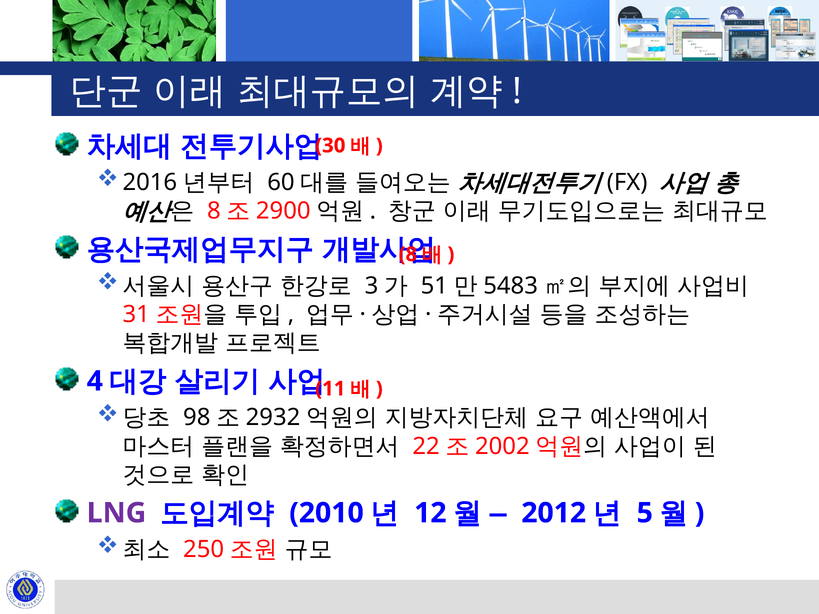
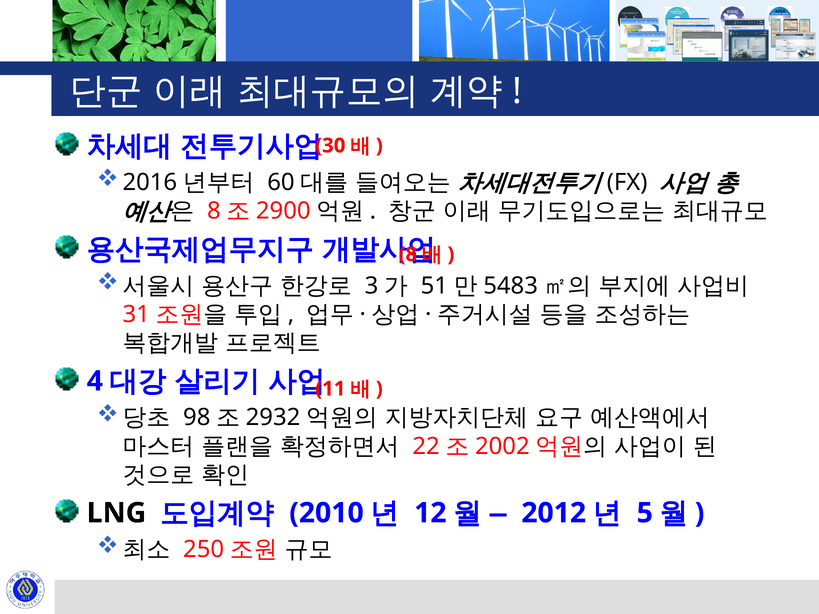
LNG colour: purple -> black (116, 513)
